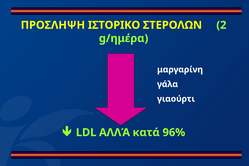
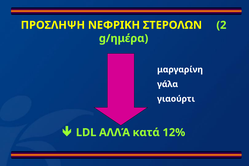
ΙΣΤΟΡΙΚΟ: ΙΣΤΟΡΙΚΟ -> ΝΕΦΡΙΚΗ (114, 25)
96%: 96% -> 12% (174, 132)
